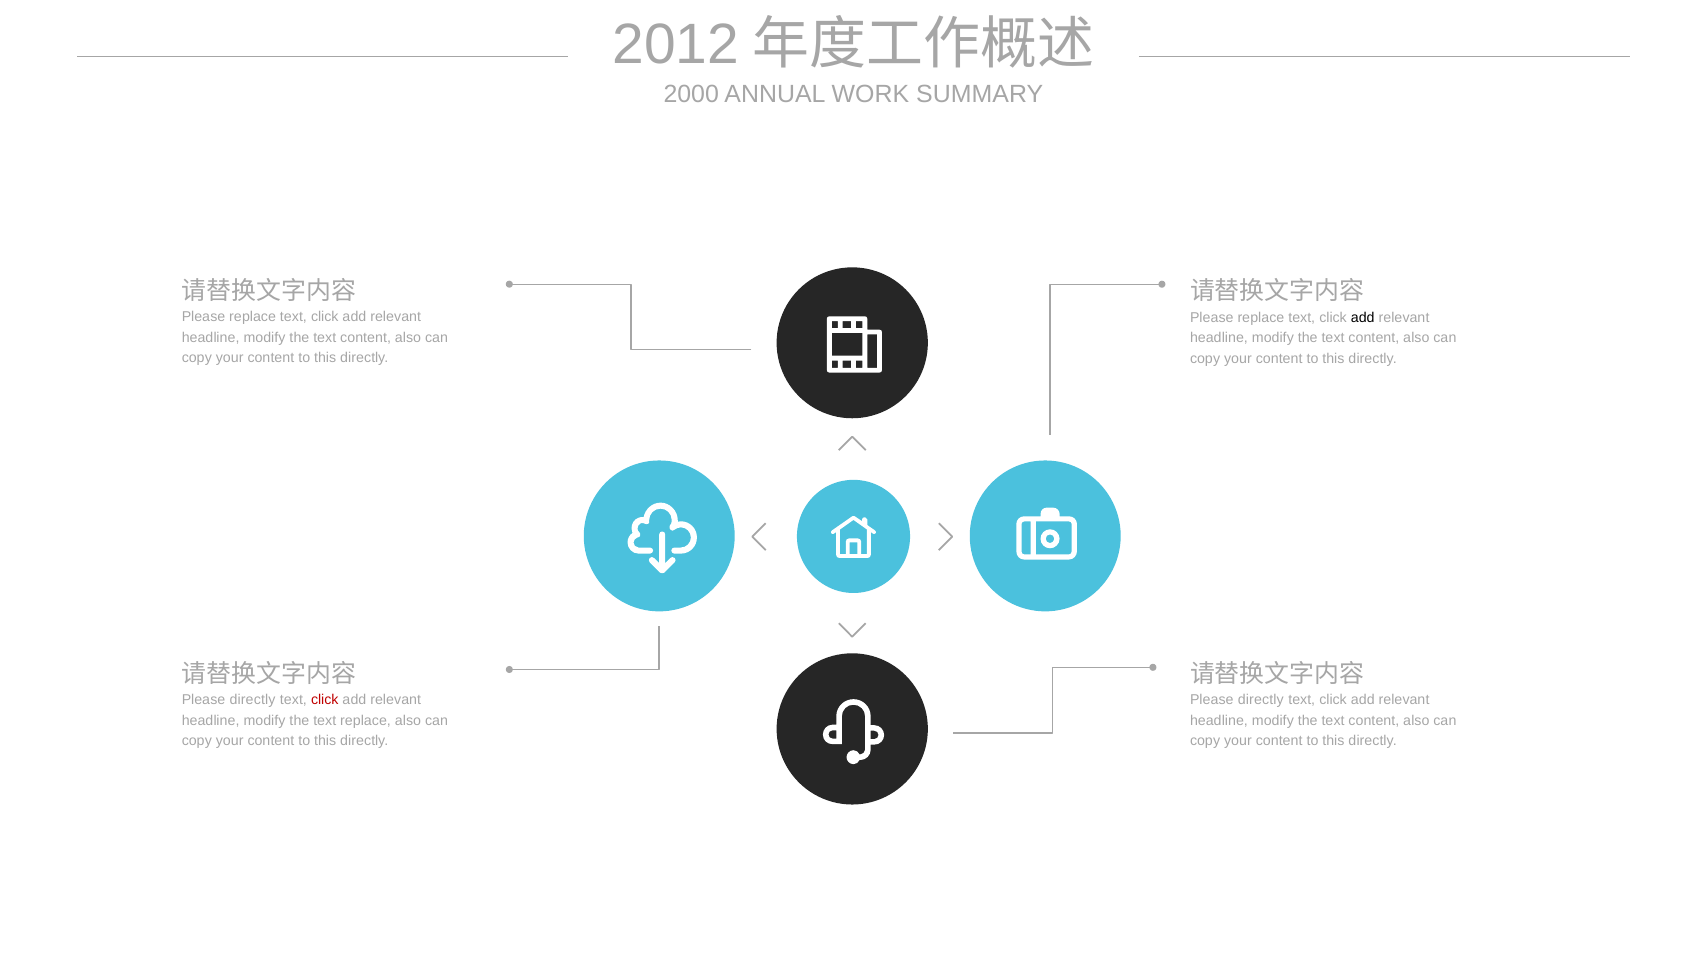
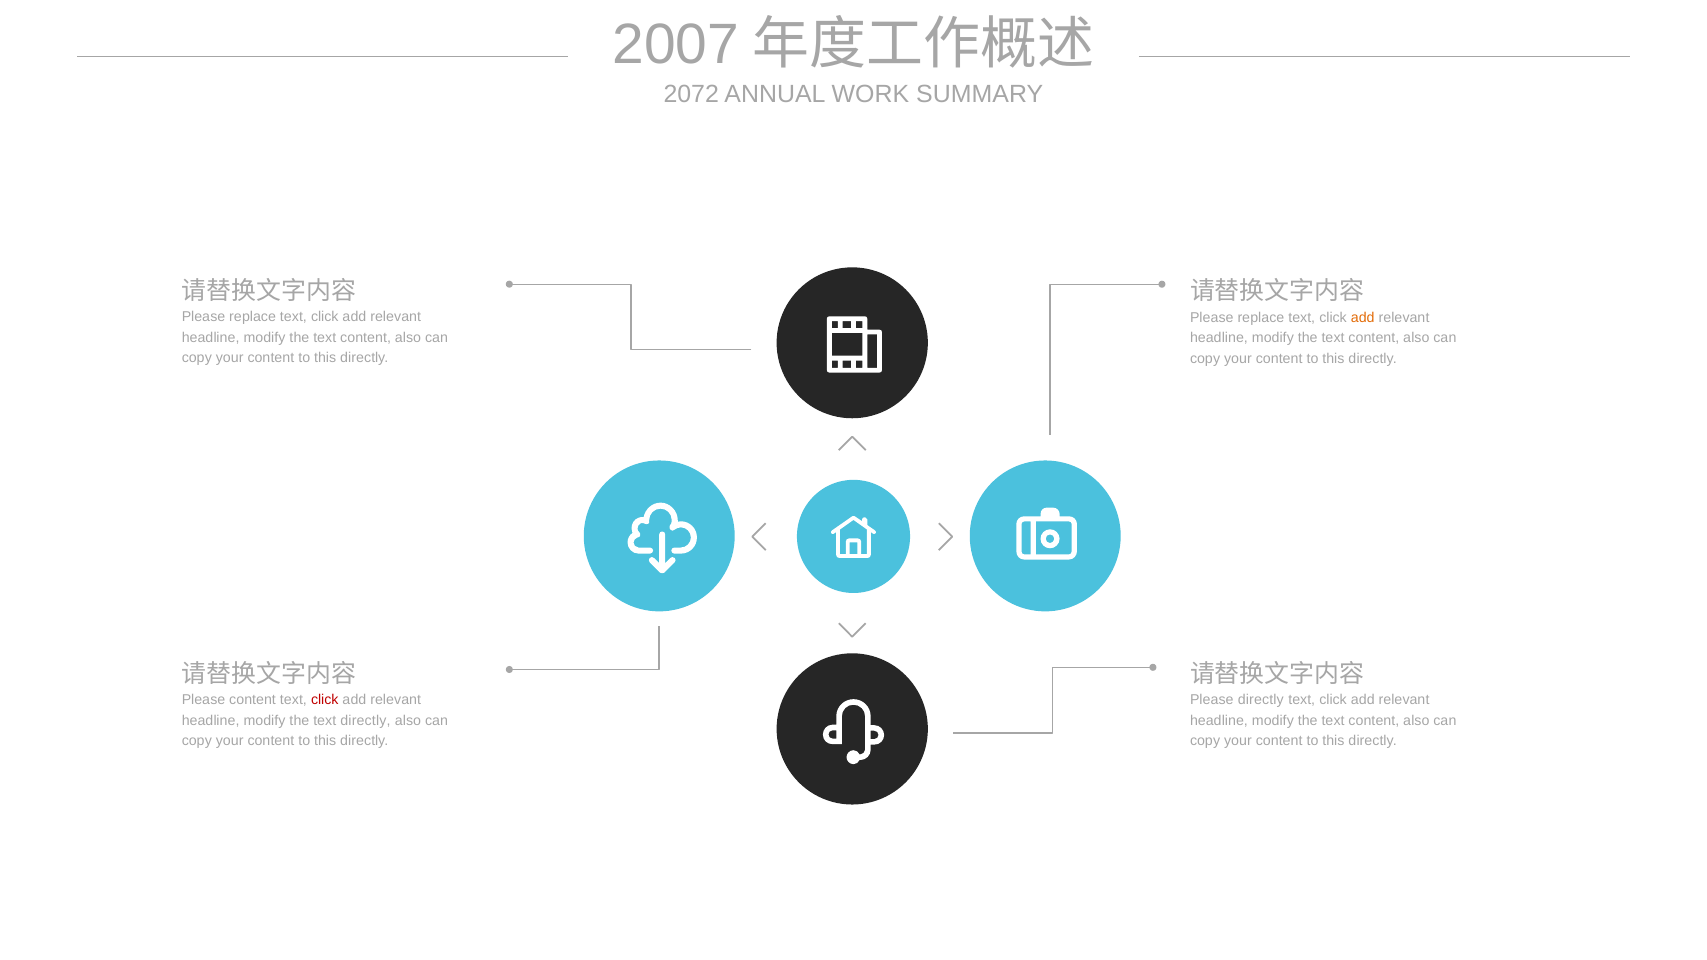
2012: 2012 -> 2007 (676, 45)
2000: 2000 -> 2072 (691, 95)
add colour: black -> orange (1363, 318)
directly: directly -> content (253, 700)
text replace: replace -> directly (365, 721)
